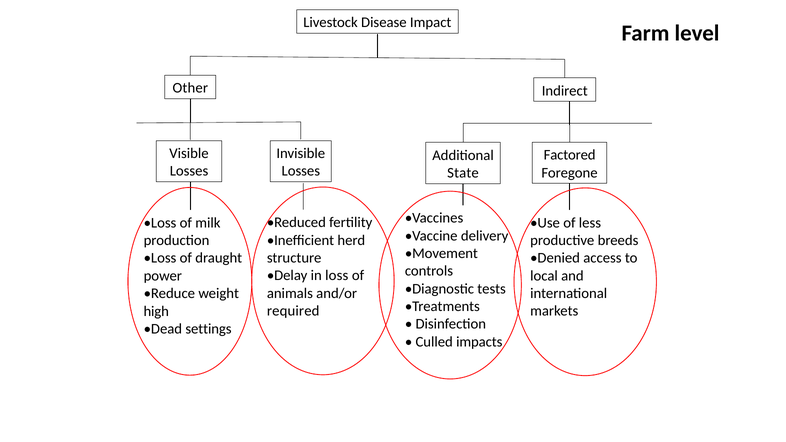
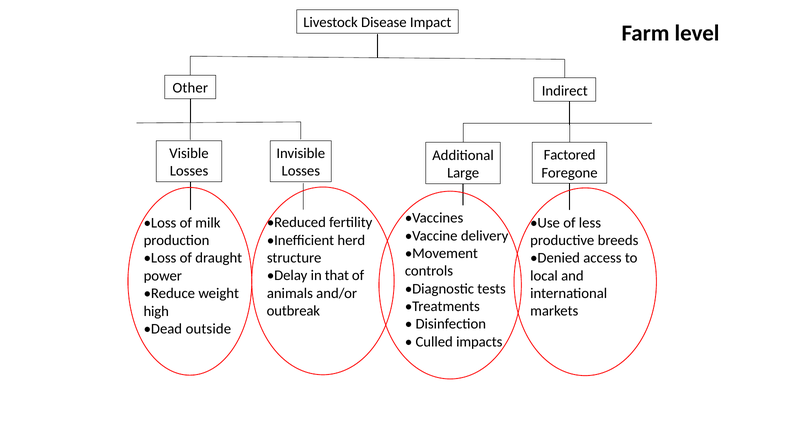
State: State -> Large (463, 173)
in loss: loss -> that (337, 276)
required: required -> outbreak (293, 311)
Dead settings: settings -> outside (208, 329)
